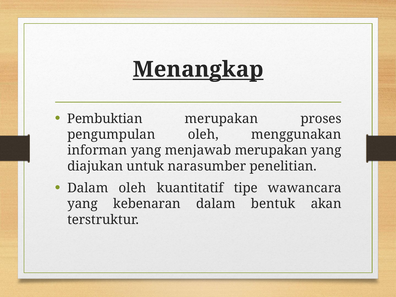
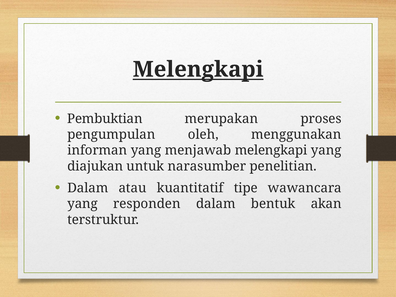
Menangkap: Menangkap -> Melengkapi (198, 69)
menjawab merupakan: merupakan -> melengkapi (271, 150)
Dalam oleh: oleh -> atau (133, 188)
kebenaran: kebenaran -> responden (147, 204)
